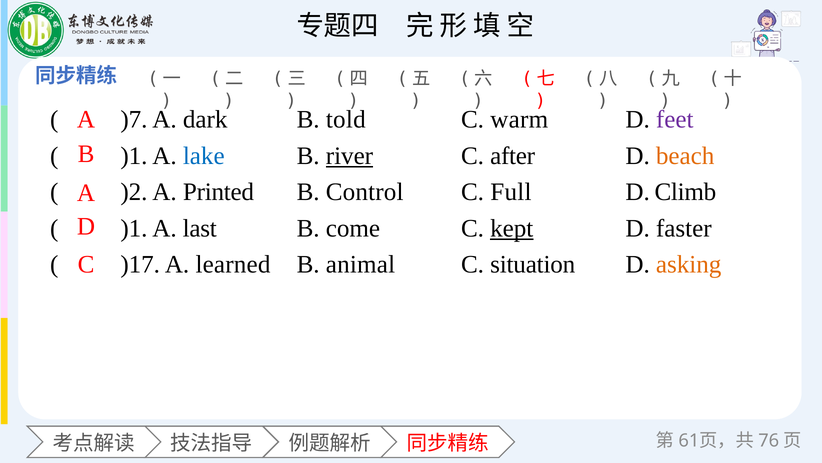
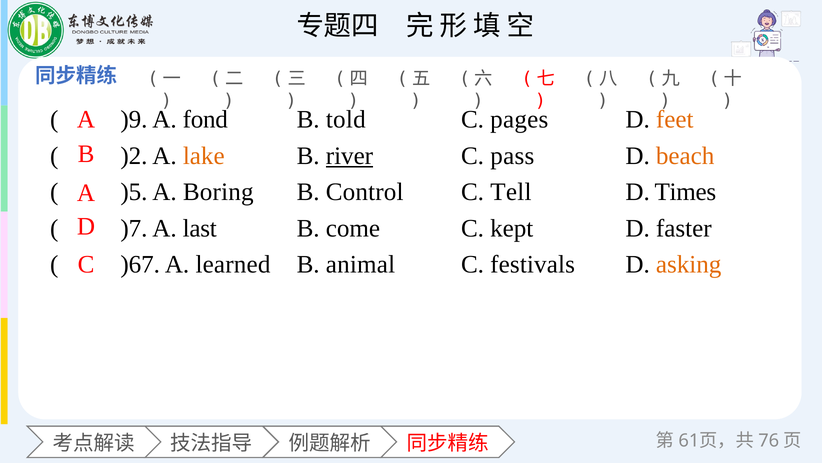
)7: )7 -> )9 (134, 119)
dark: dark -> fond (205, 119)
warm: warm -> pages (519, 119)
feet colour: purple -> orange (675, 119)
)1: )1 -> )2 (134, 156)
lake colour: blue -> orange (204, 156)
after: after -> pass (512, 156)
)2: )2 -> )5 (134, 192)
Printed: Printed -> Boring (218, 192)
Full: Full -> Tell (511, 192)
Climb: Climb -> Times (685, 192)
)1: )1 -> )7 (134, 228)
kept underline: present -> none (512, 228)
)17: )17 -> )67 (140, 264)
situation: situation -> festivals (533, 264)
